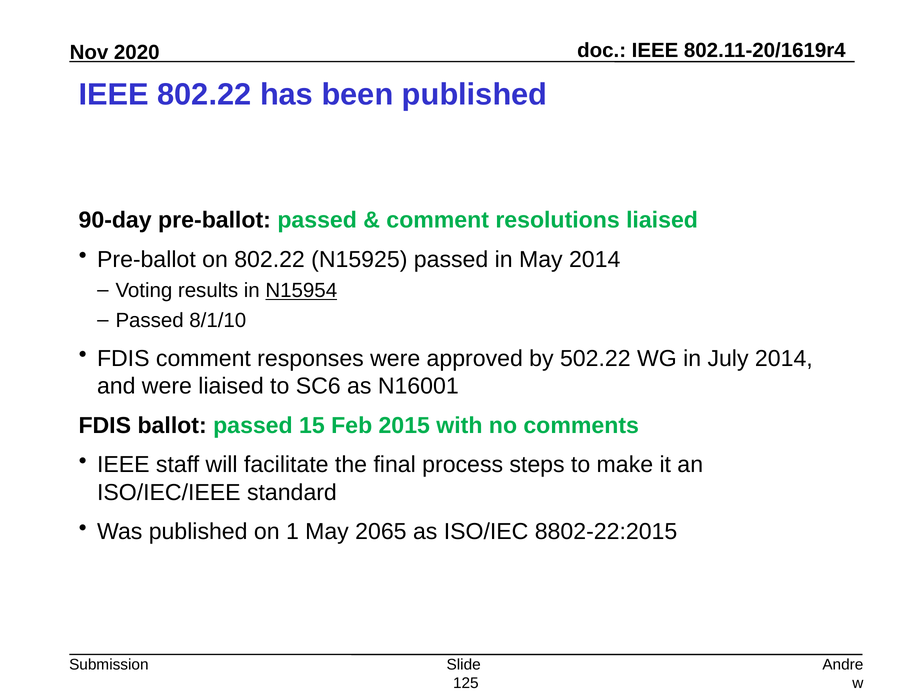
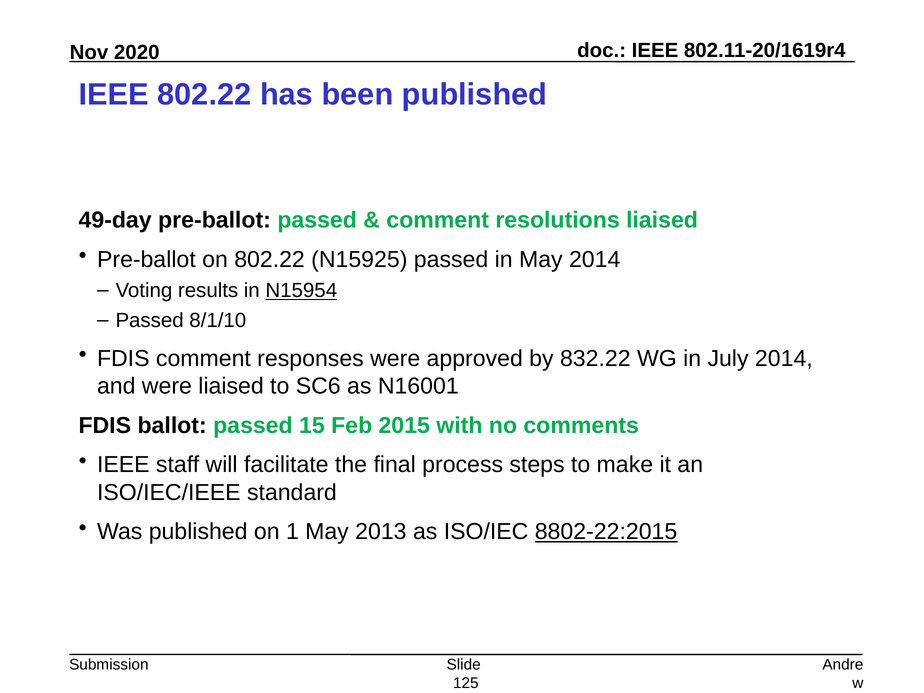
90-day: 90-day -> 49-day (115, 220)
502.22: 502.22 -> 832.22 (595, 358)
2065: 2065 -> 2013 (381, 532)
8802-22:2015 underline: none -> present (606, 532)
